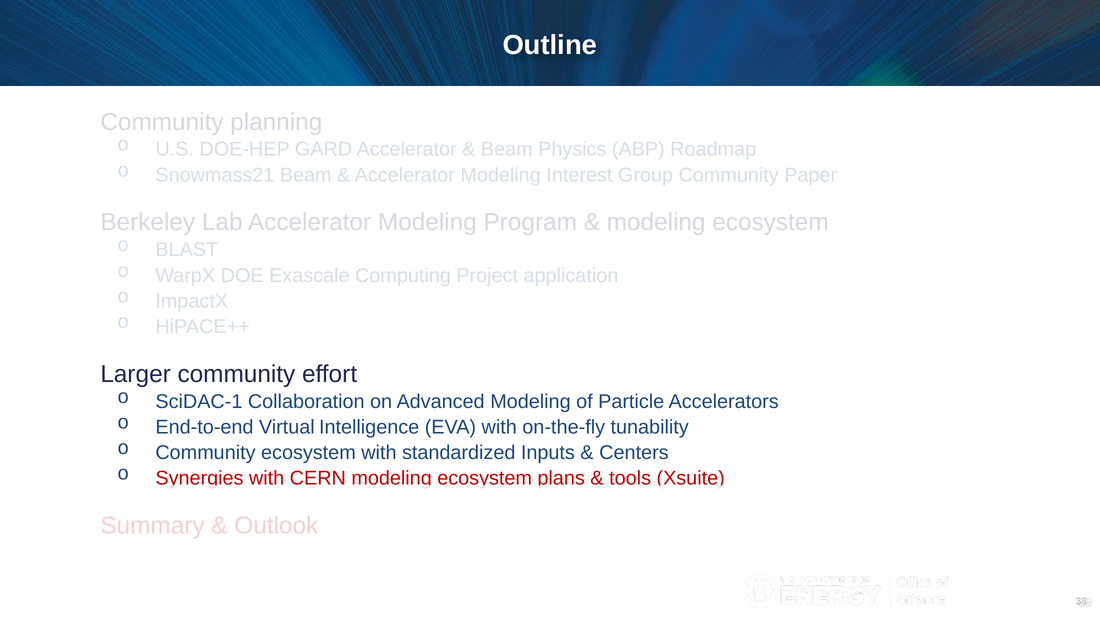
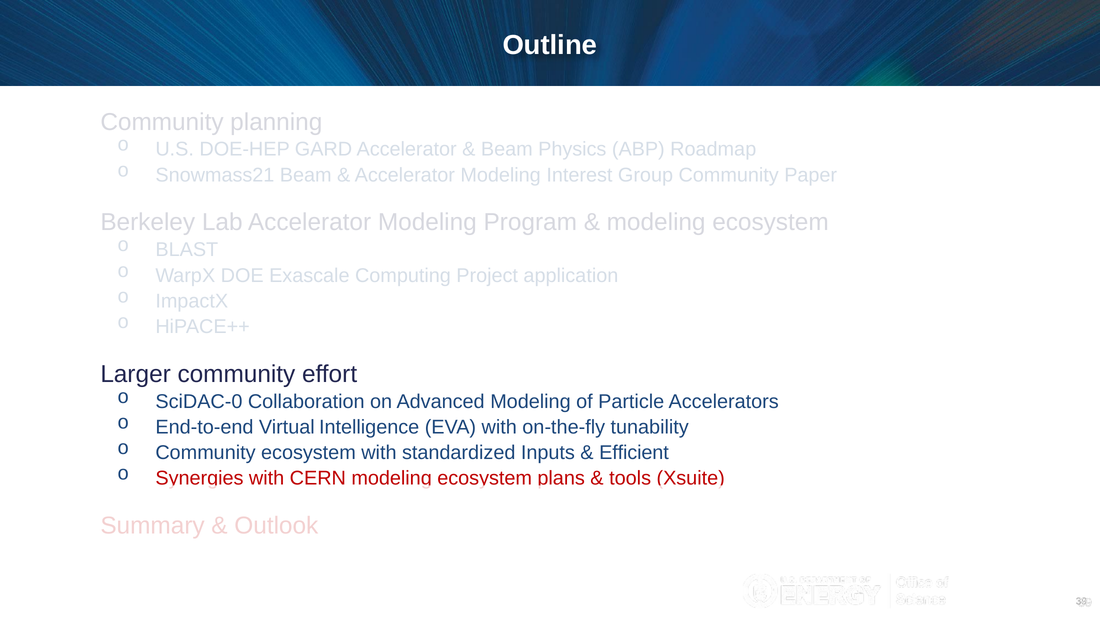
SciDAC-1: SciDAC-1 -> SciDAC-0 (199, 401)
Centers: Centers -> Efficient (634, 453)
